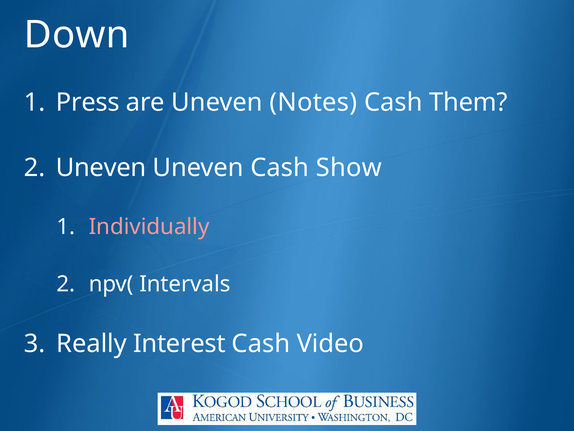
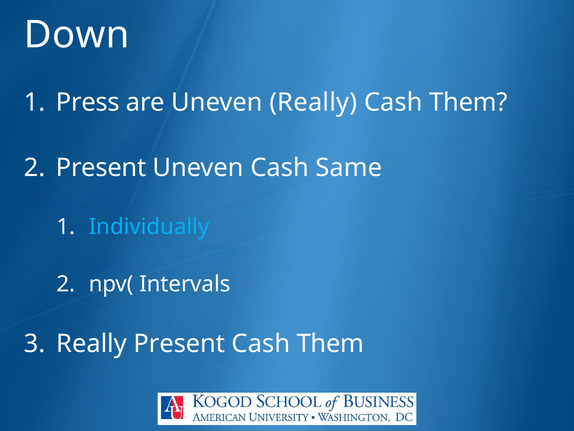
Uneven Notes: Notes -> Really (313, 102)
Uneven: Uneven -> Present (101, 168)
Show: Show -> Same (349, 168)
Individually colour: pink -> light blue (149, 227)
Really Interest: Interest -> Present (179, 343)
Video: Video -> Them (330, 343)
